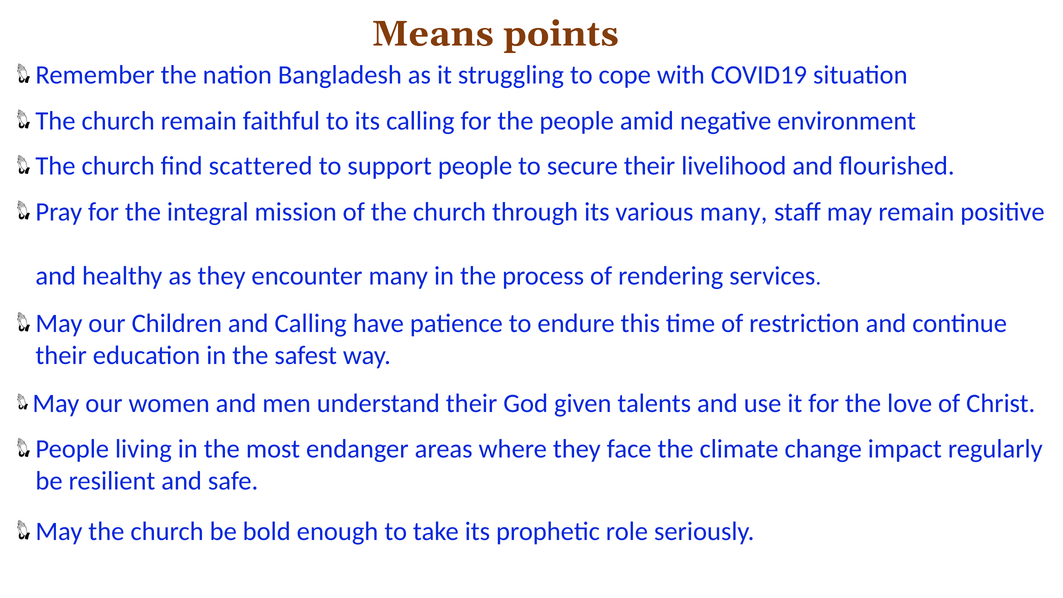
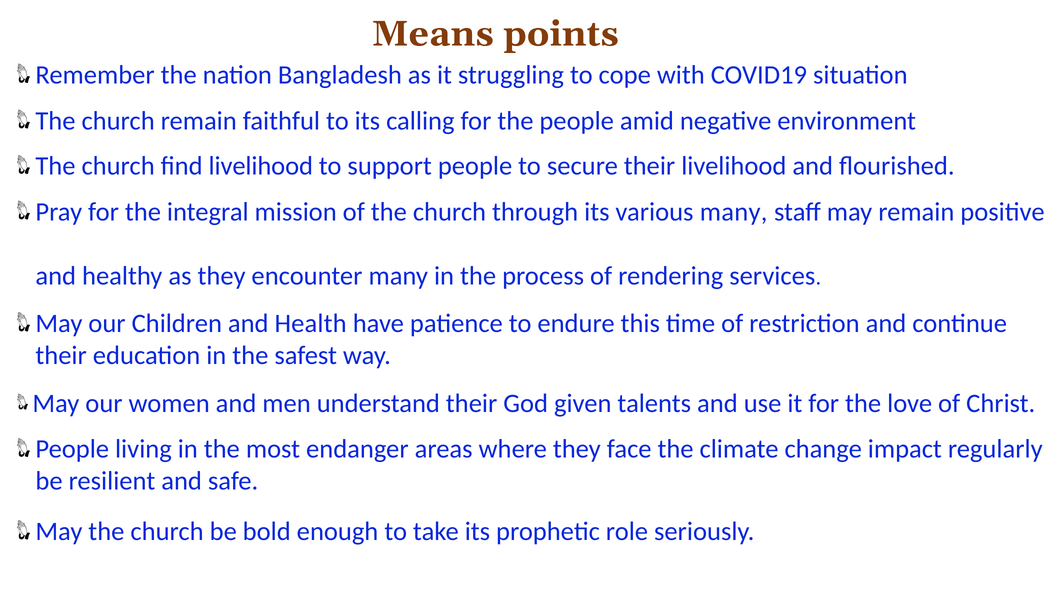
find scattered: scattered -> livelihood (261, 166)
and Calling: Calling -> Health (311, 324)
